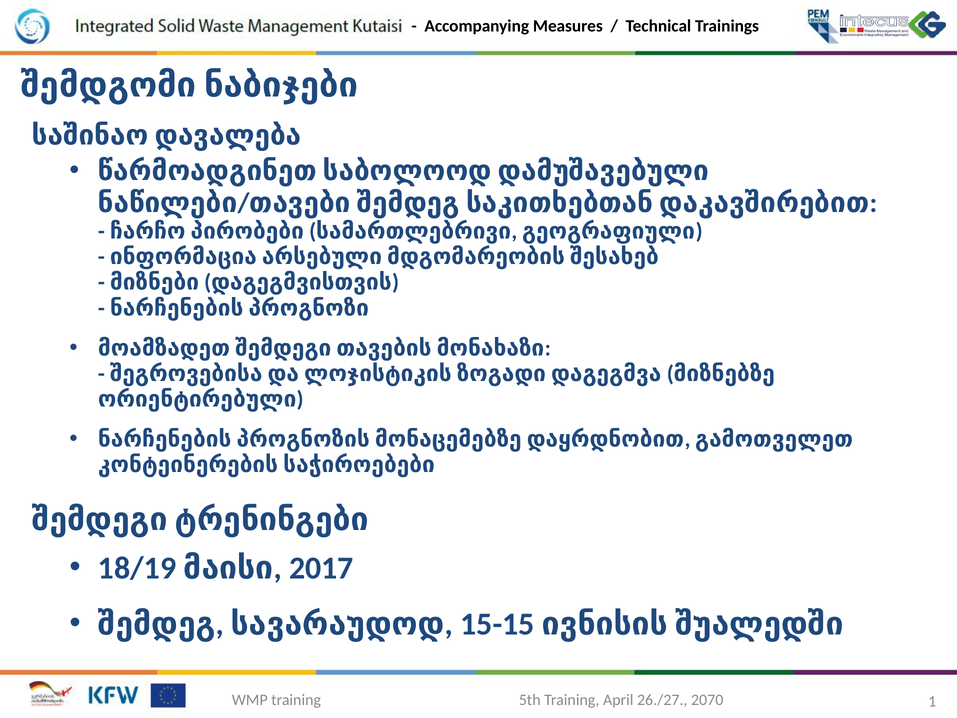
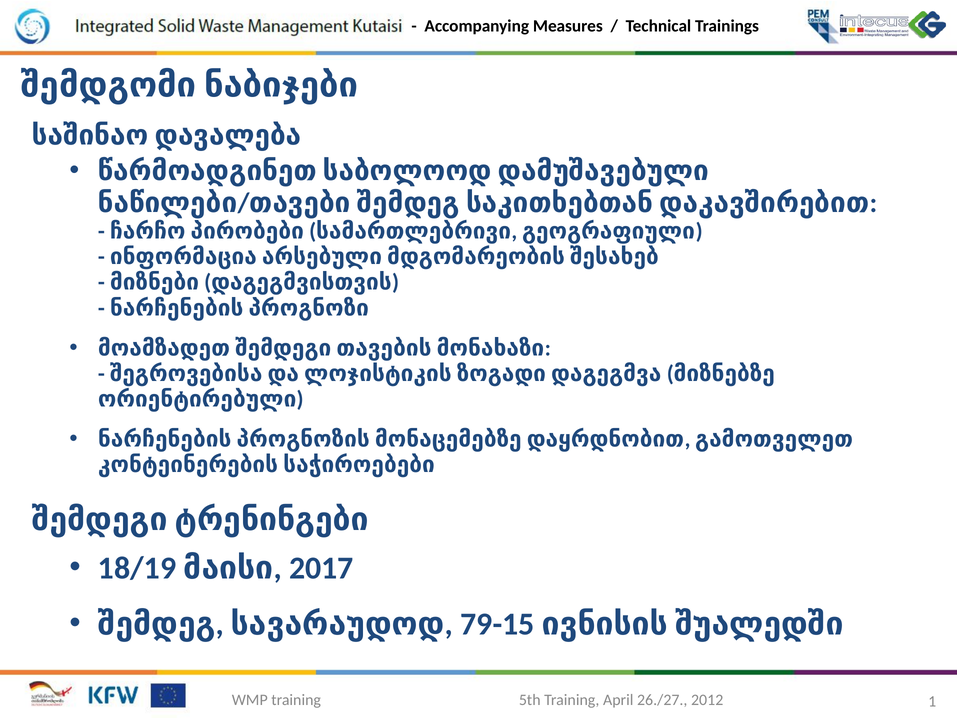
15-15: 15-15 -> 79-15 (497, 624)
2070: 2070 -> 2012 (707, 700)
